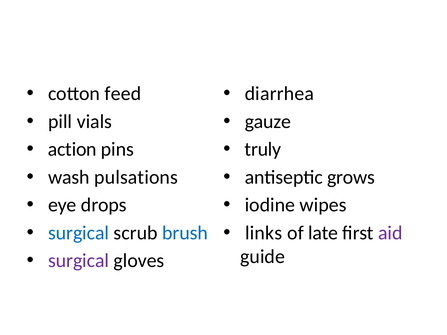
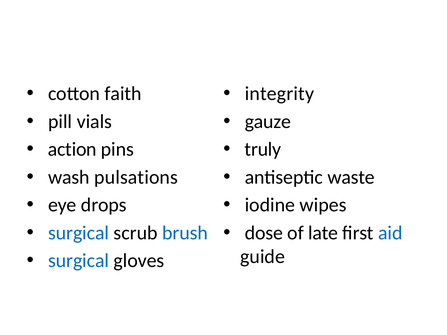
feed: feed -> faith (123, 94)
diarrhea: diarrhea -> integrity (279, 94)
grows: grows -> waste (351, 177)
links: links -> dose (264, 233)
aid colour: purple -> blue (390, 233)
surgical colour: purple -> blue (79, 261)
